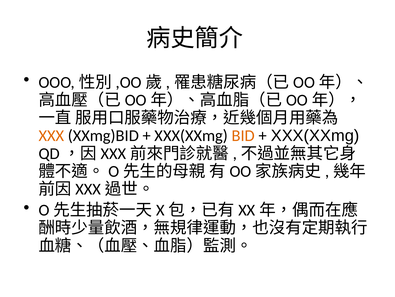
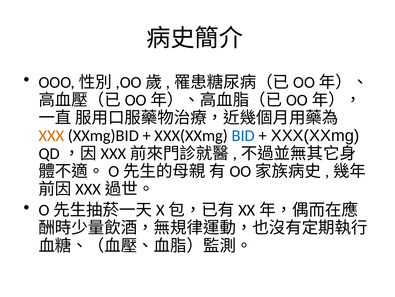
BID colour: orange -> blue (243, 135)
